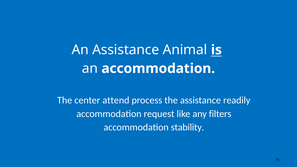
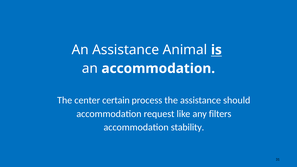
attend: attend -> certain (116, 100)
readily: readily -> should (237, 100)
